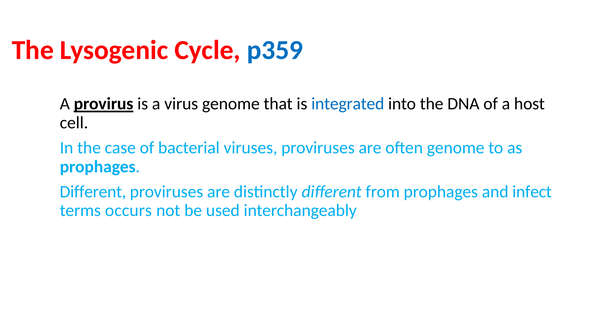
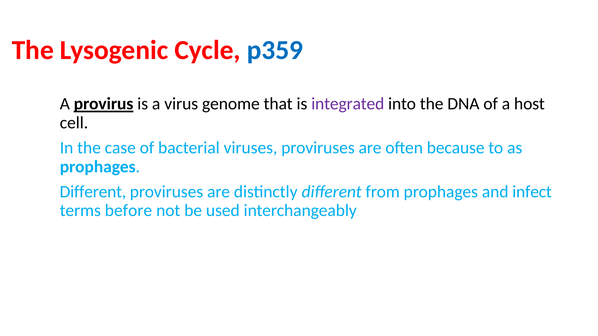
integrated colour: blue -> purple (348, 104)
often genome: genome -> because (456, 148)
occurs: occurs -> before (128, 211)
